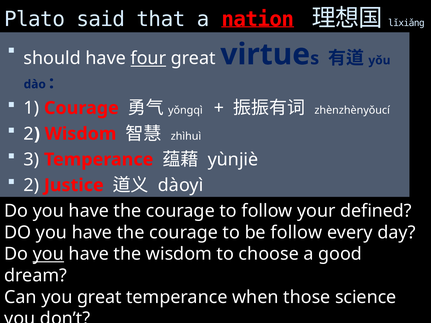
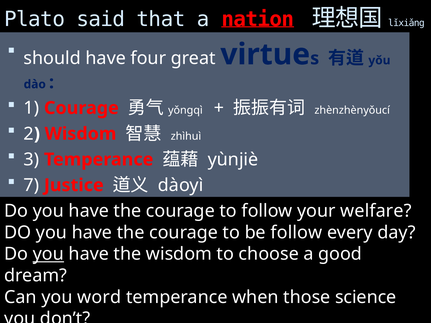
four underline: present -> none (148, 58)
2: 2 -> 7 (31, 185)
defined: defined -> welfare (376, 211)
you great: great -> word (99, 297)
